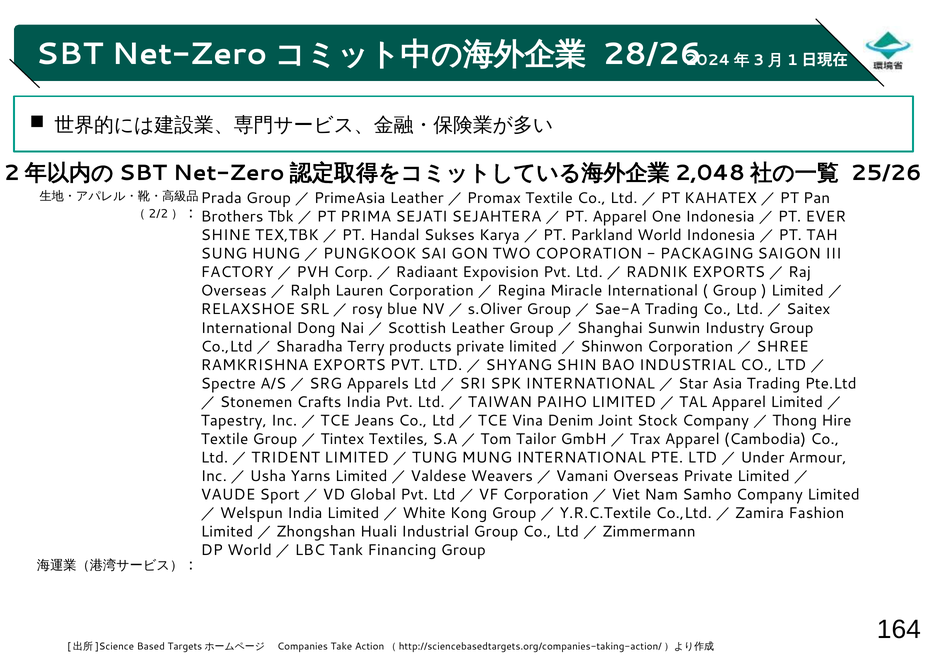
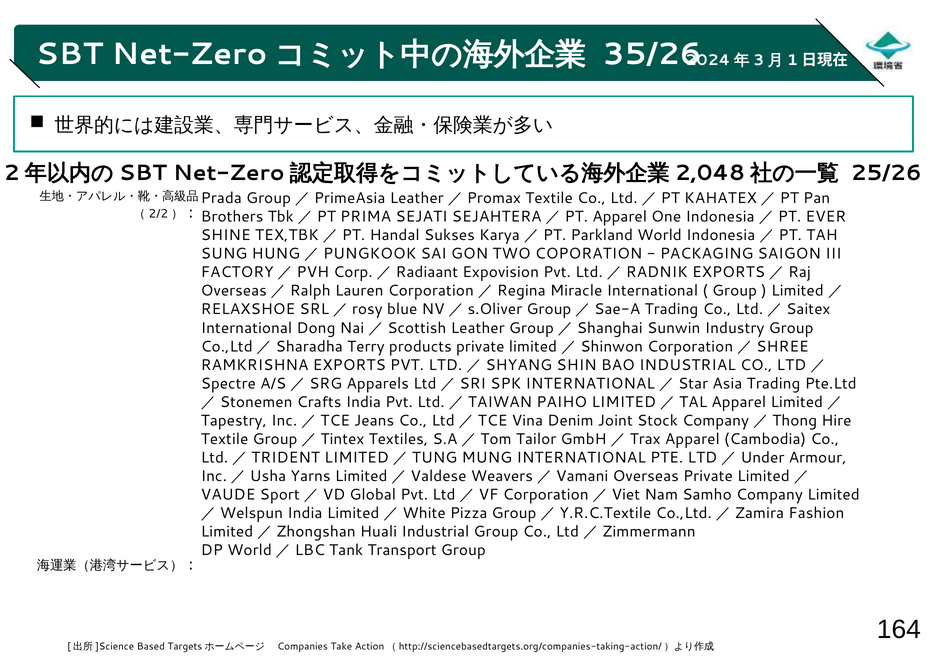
28/26: 28/26 -> 35/26 (652, 54)
Kong: Kong -> Pizza (469, 513)
Financing: Financing -> Transport (402, 550)
